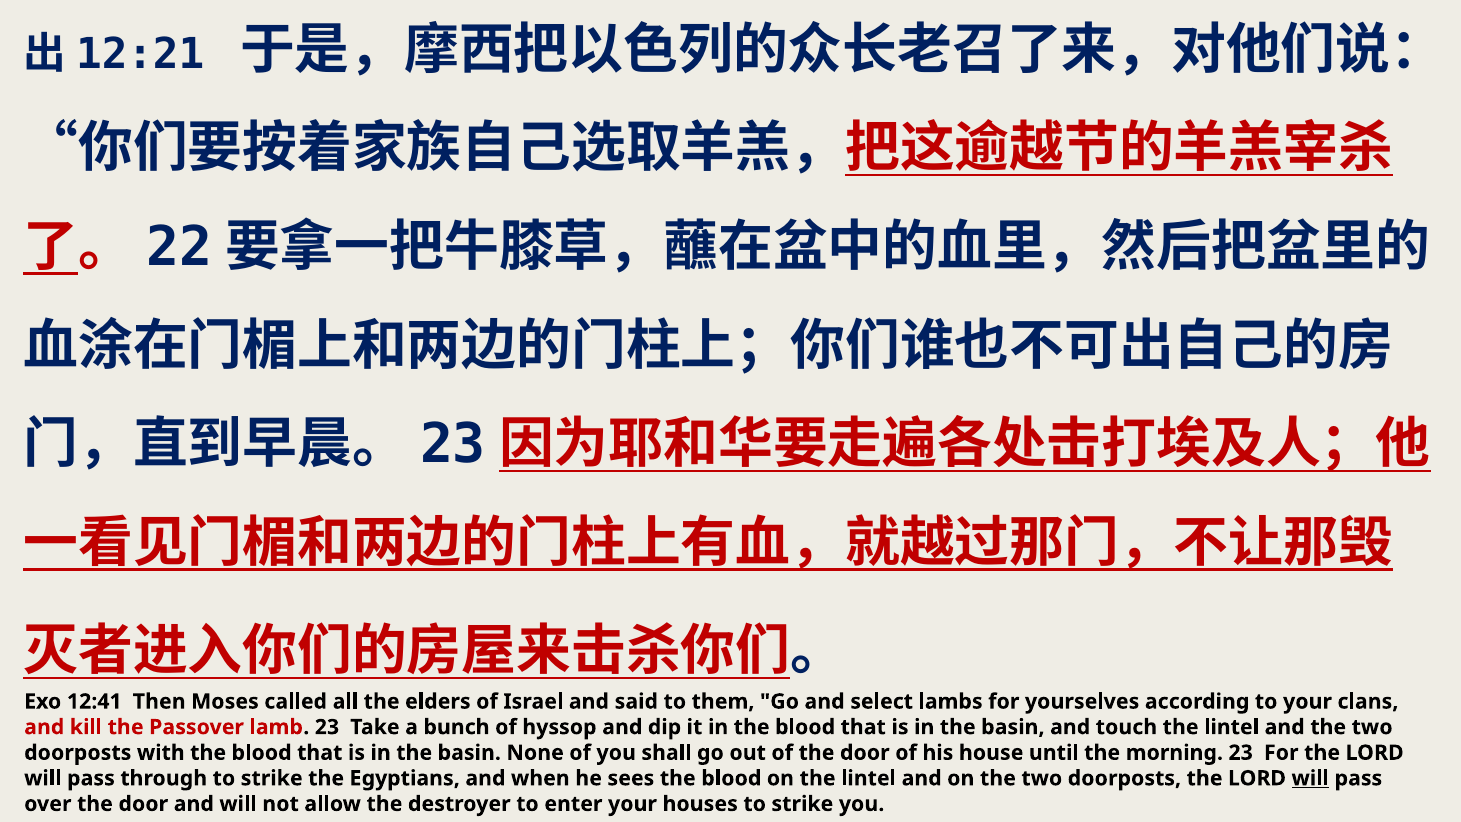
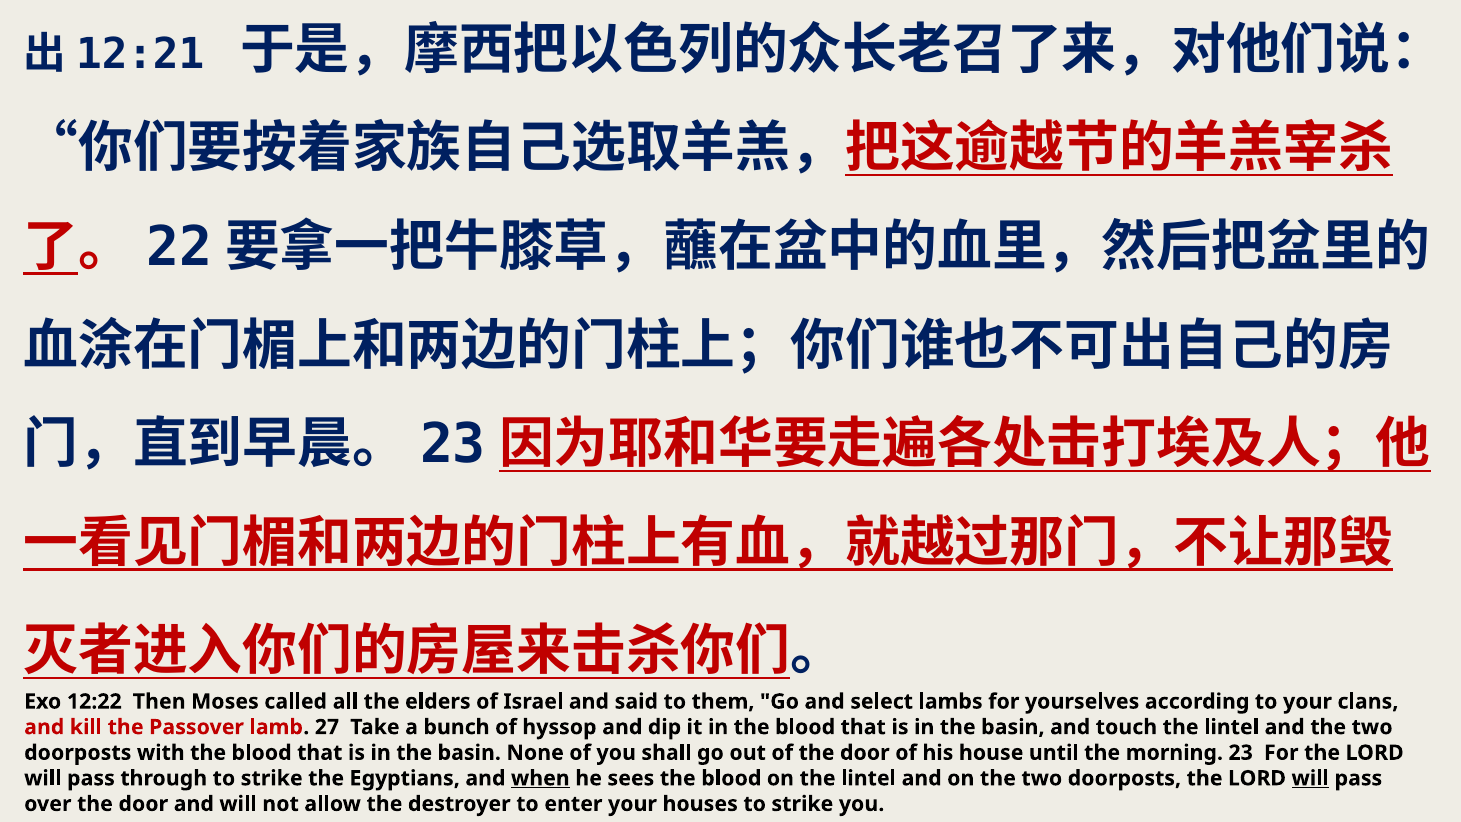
12:41: 12:41 -> 12:22 (94, 701)
lamb 23: 23 -> 27 (327, 727)
when underline: none -> present (540, 778)
